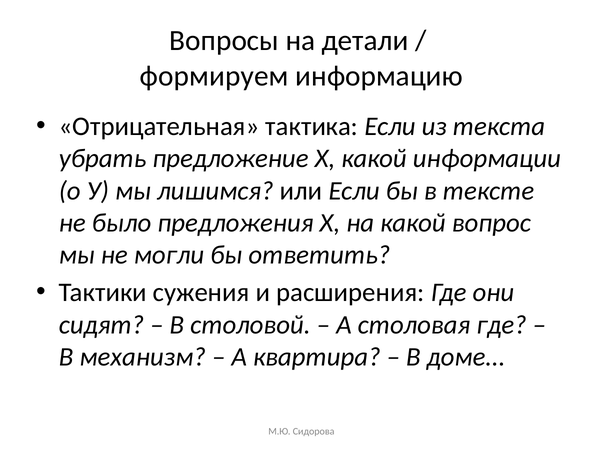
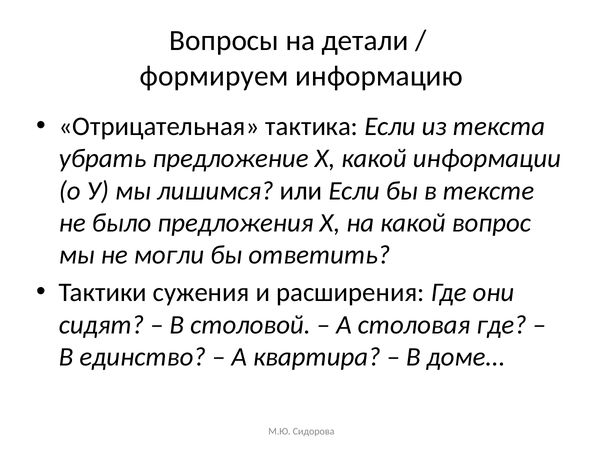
механизм: механизм -> единство (143, 357)
